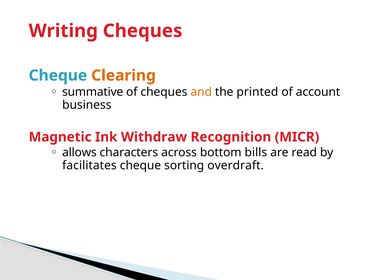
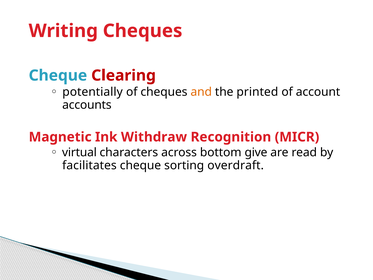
Clearing colour: orange -> red (124, 75)
summative: summative -> potentially (93, 92)
business: business -> accounts (87, 105)
allows: allows -> virtual (79, 152)
bills: bills -> give (256, 152)
